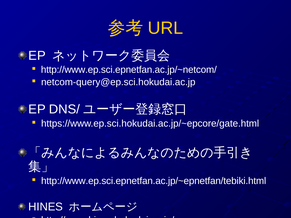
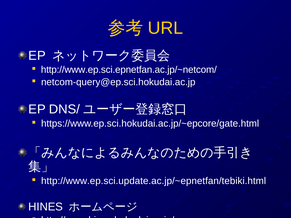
http://www.ep.sci.epnetfan.ac.jp/~epnetfan/tebiki.html: http://www.ep.sci.epnetfan.ac.jp/~epnetfan/tebiki.html -> http://www.ep.sci.update.ac.jp/~epnetfan/tebiki.html (154, 181)
